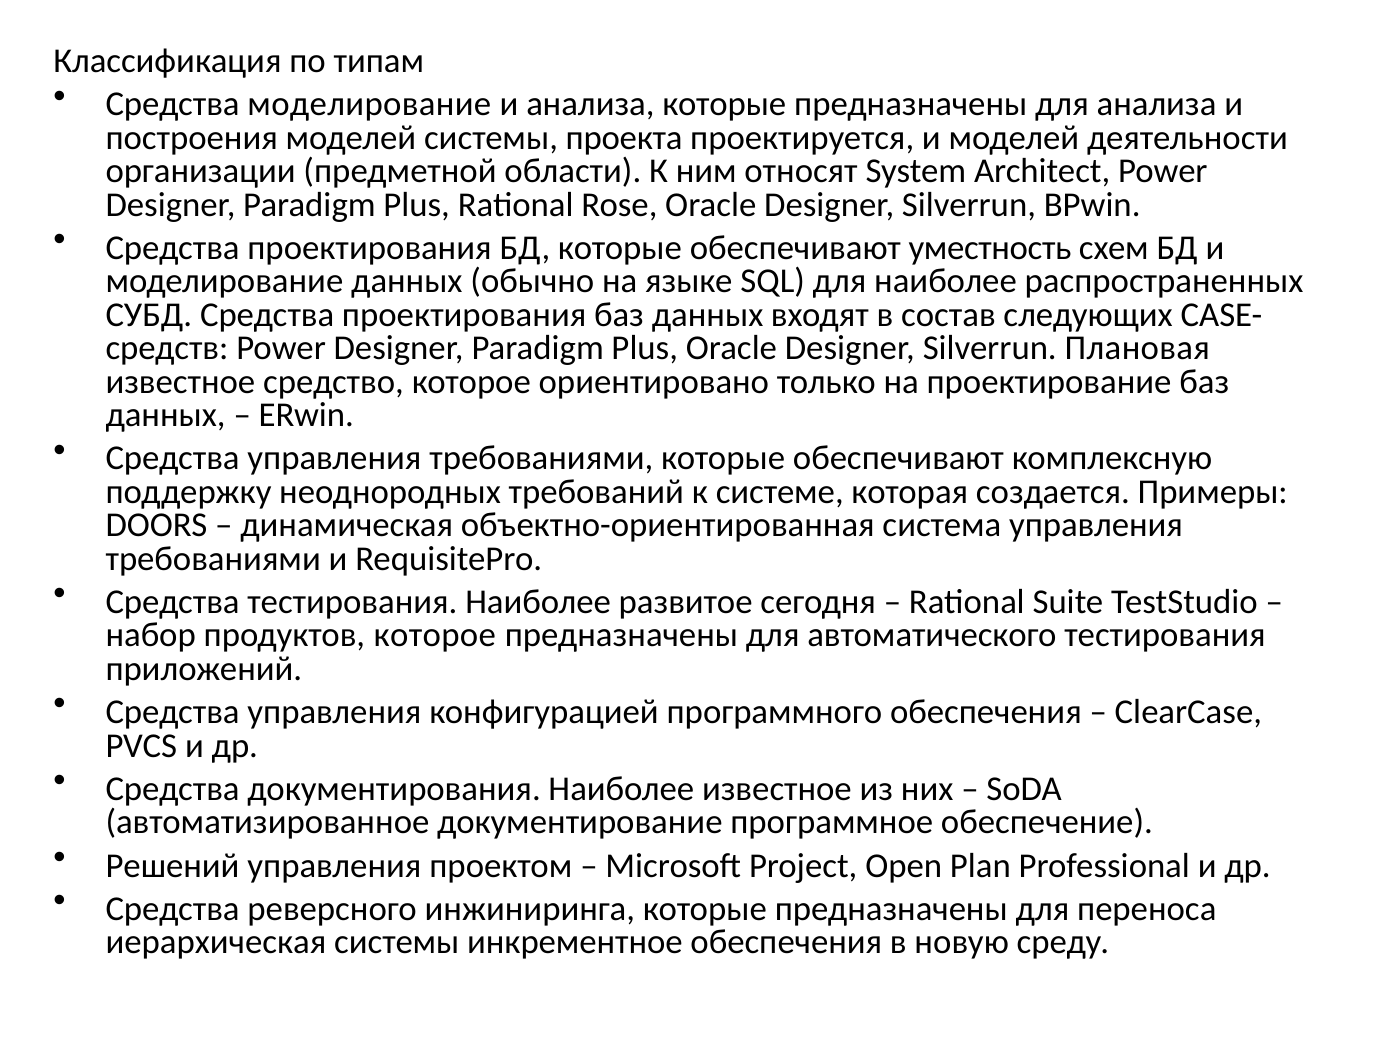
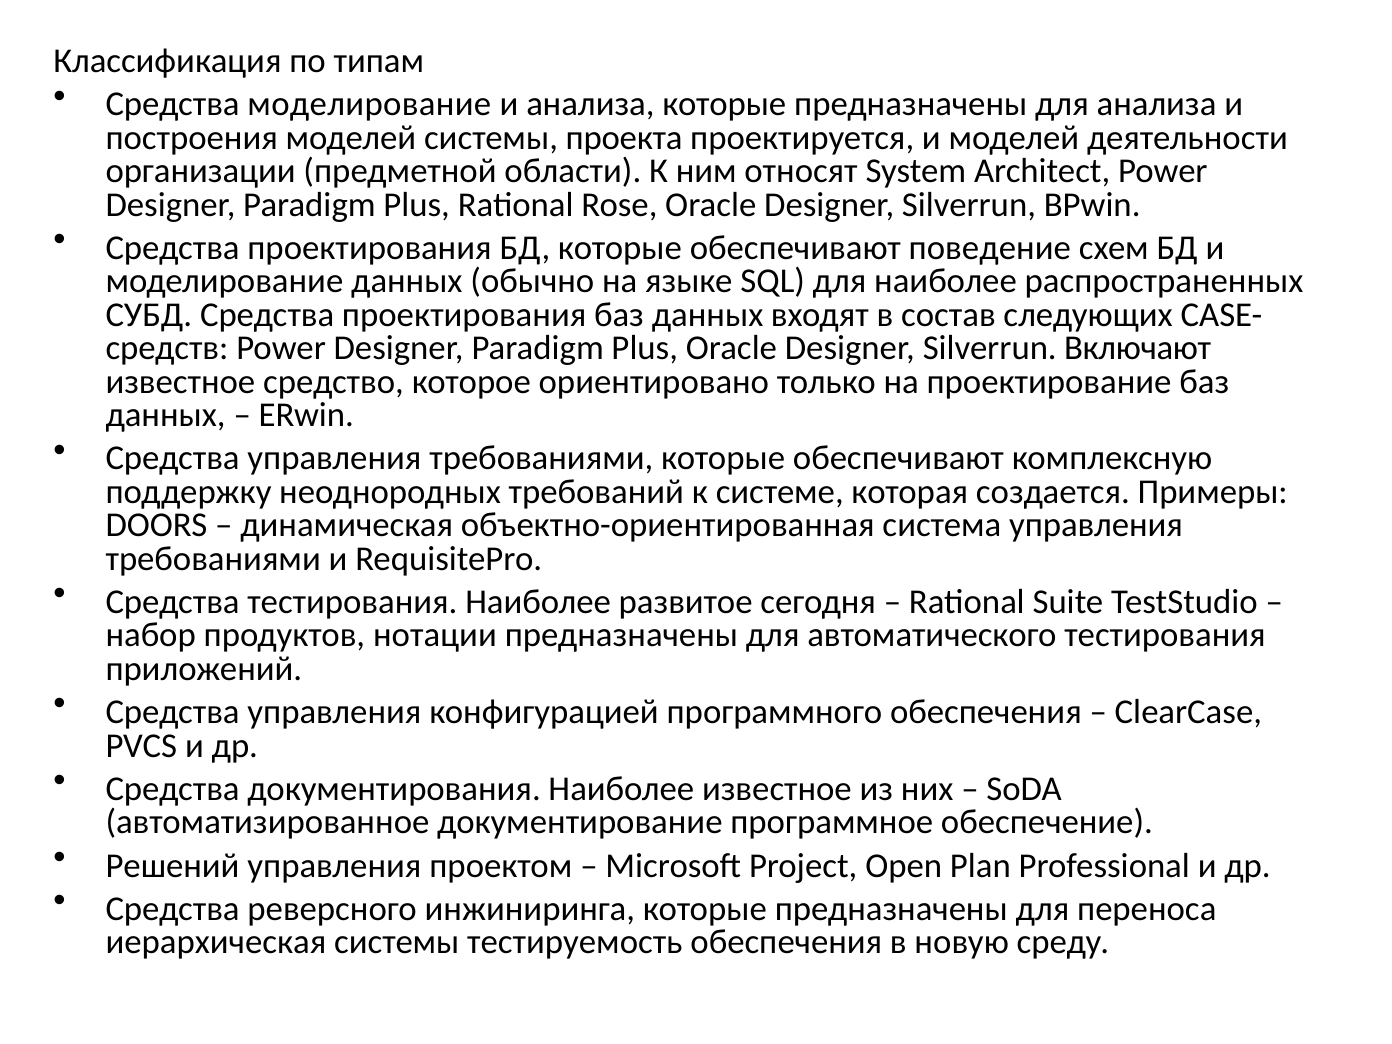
уместность: уместность -> поведение (990, 248)
Плановая: Плановая -> Включают (1138, 348)
продуктов которое: которое -> нотации (435, 635)
инкрементное: инкрементное -> тестируемость (575, 942)
